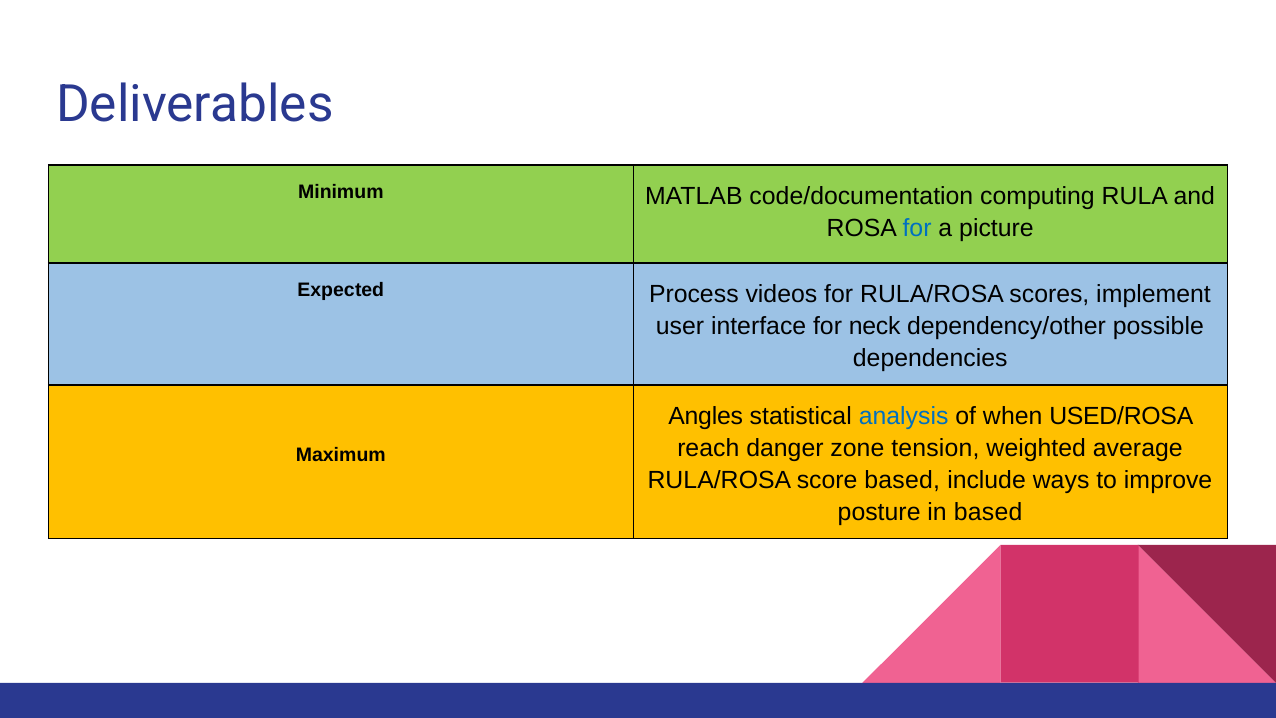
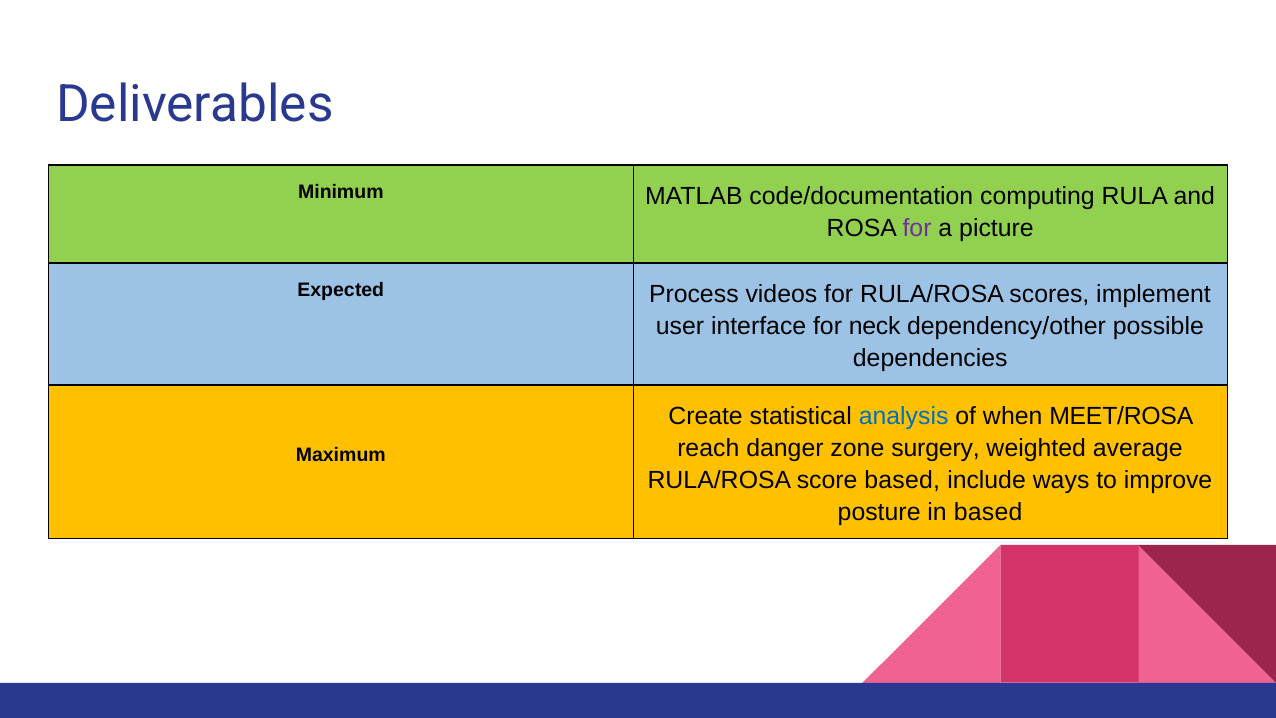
for colour: blue -> purple (917, 228)
Angles: Angles -> Create (706, 416)
USED/ROSA: USED/ROSA -> MEET/ROSA (1121, 416)
tension: tension -> surgery (936, 448)
